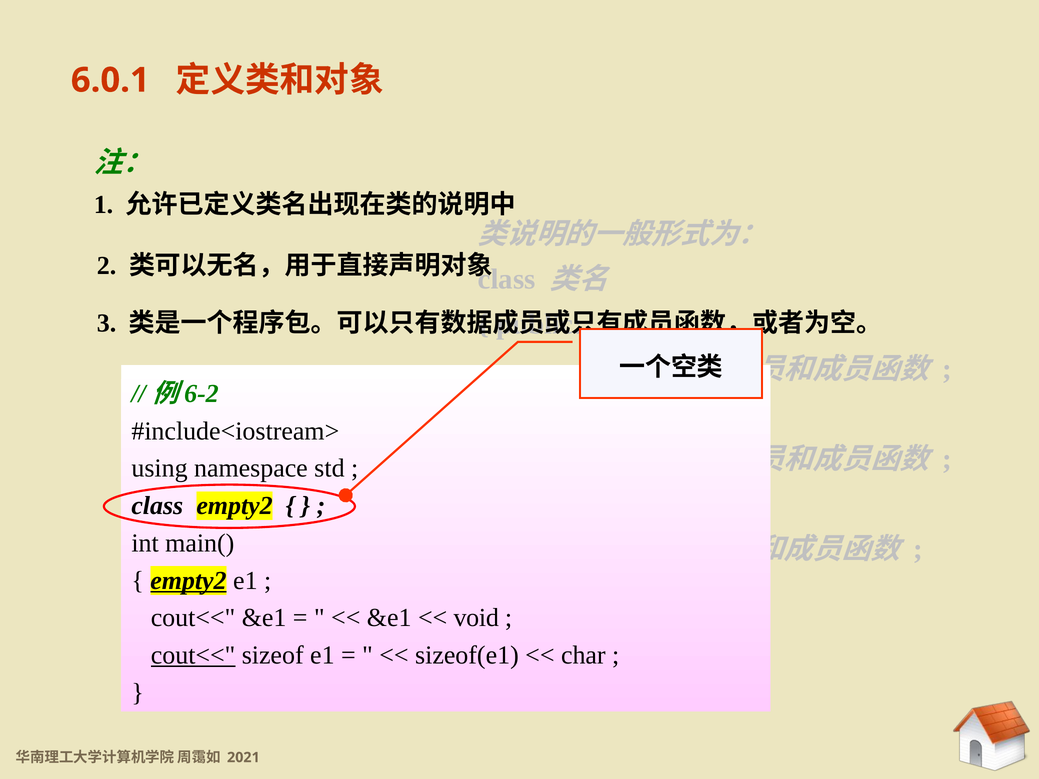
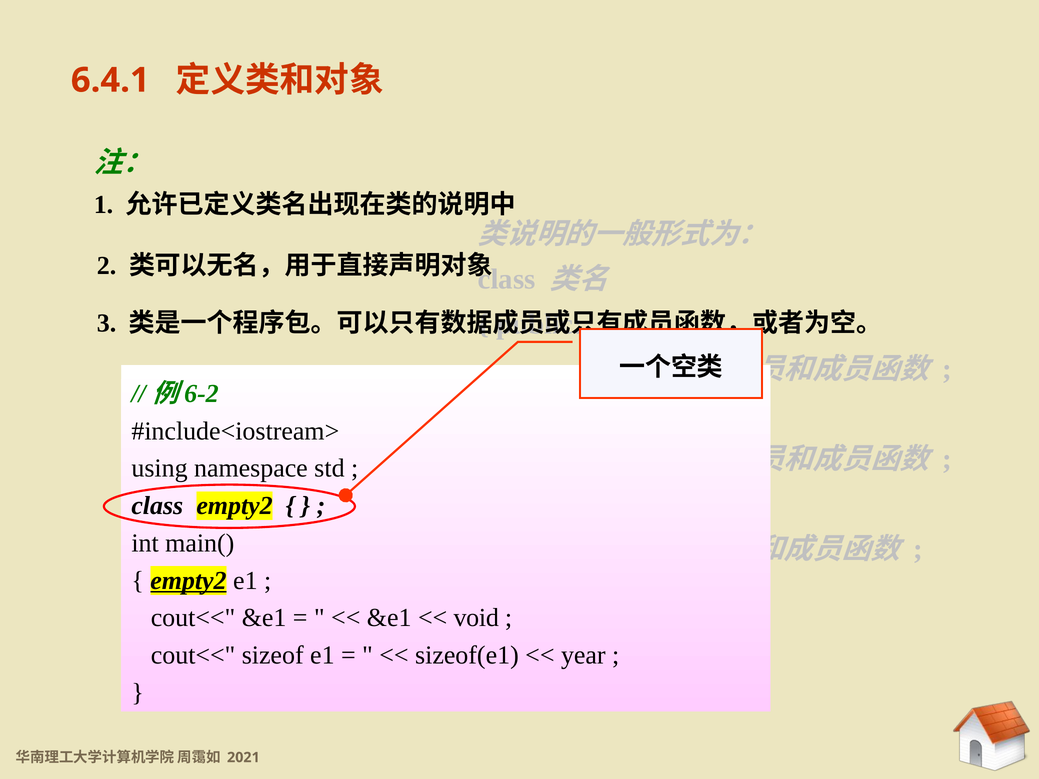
6.0.1: 6.0.1 -> 6.4.1 (110, 80)
cout<< underline: present -> none (193, 655)
char: char -> year (583, 655)
